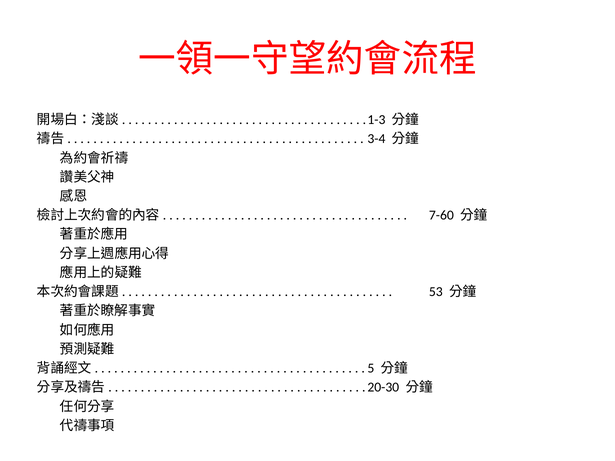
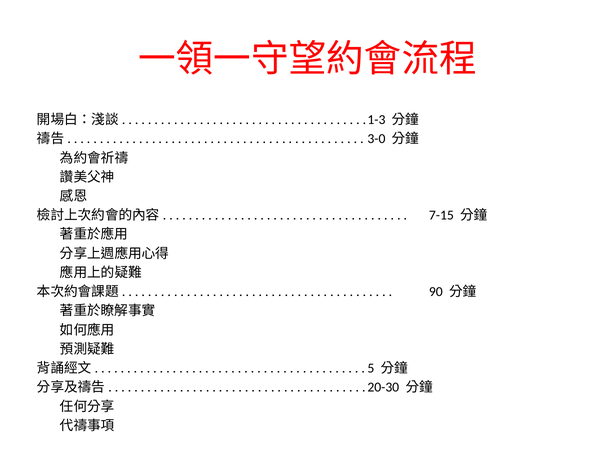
3-4: 3-4 -> 3-0 (376, 139)
7-60: 7-60 -> 7-15 (441, 215)
53: 53 -> 90 (436, 292)
